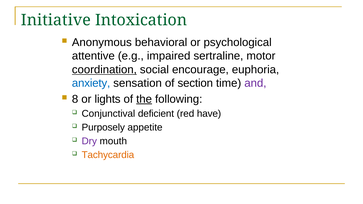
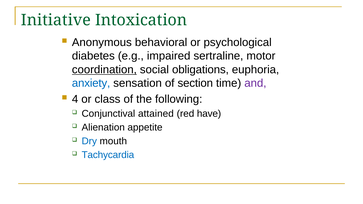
attentive: attentive -> diabetes (93, 56)
encourage: encourage -> obligations (200, 70)
8: 8 -> 4 (75, 99)
lights: lights -> class (108, 99)
the underline: present -> none (144, 99)
deficient: deficient -> attained (156, 114)
Purposely: Purposely -> Alienation (103, 128)
Dry colour: purple -> blue (89, 141)
Tachycardia colour: orange -> blue (108, 155)
